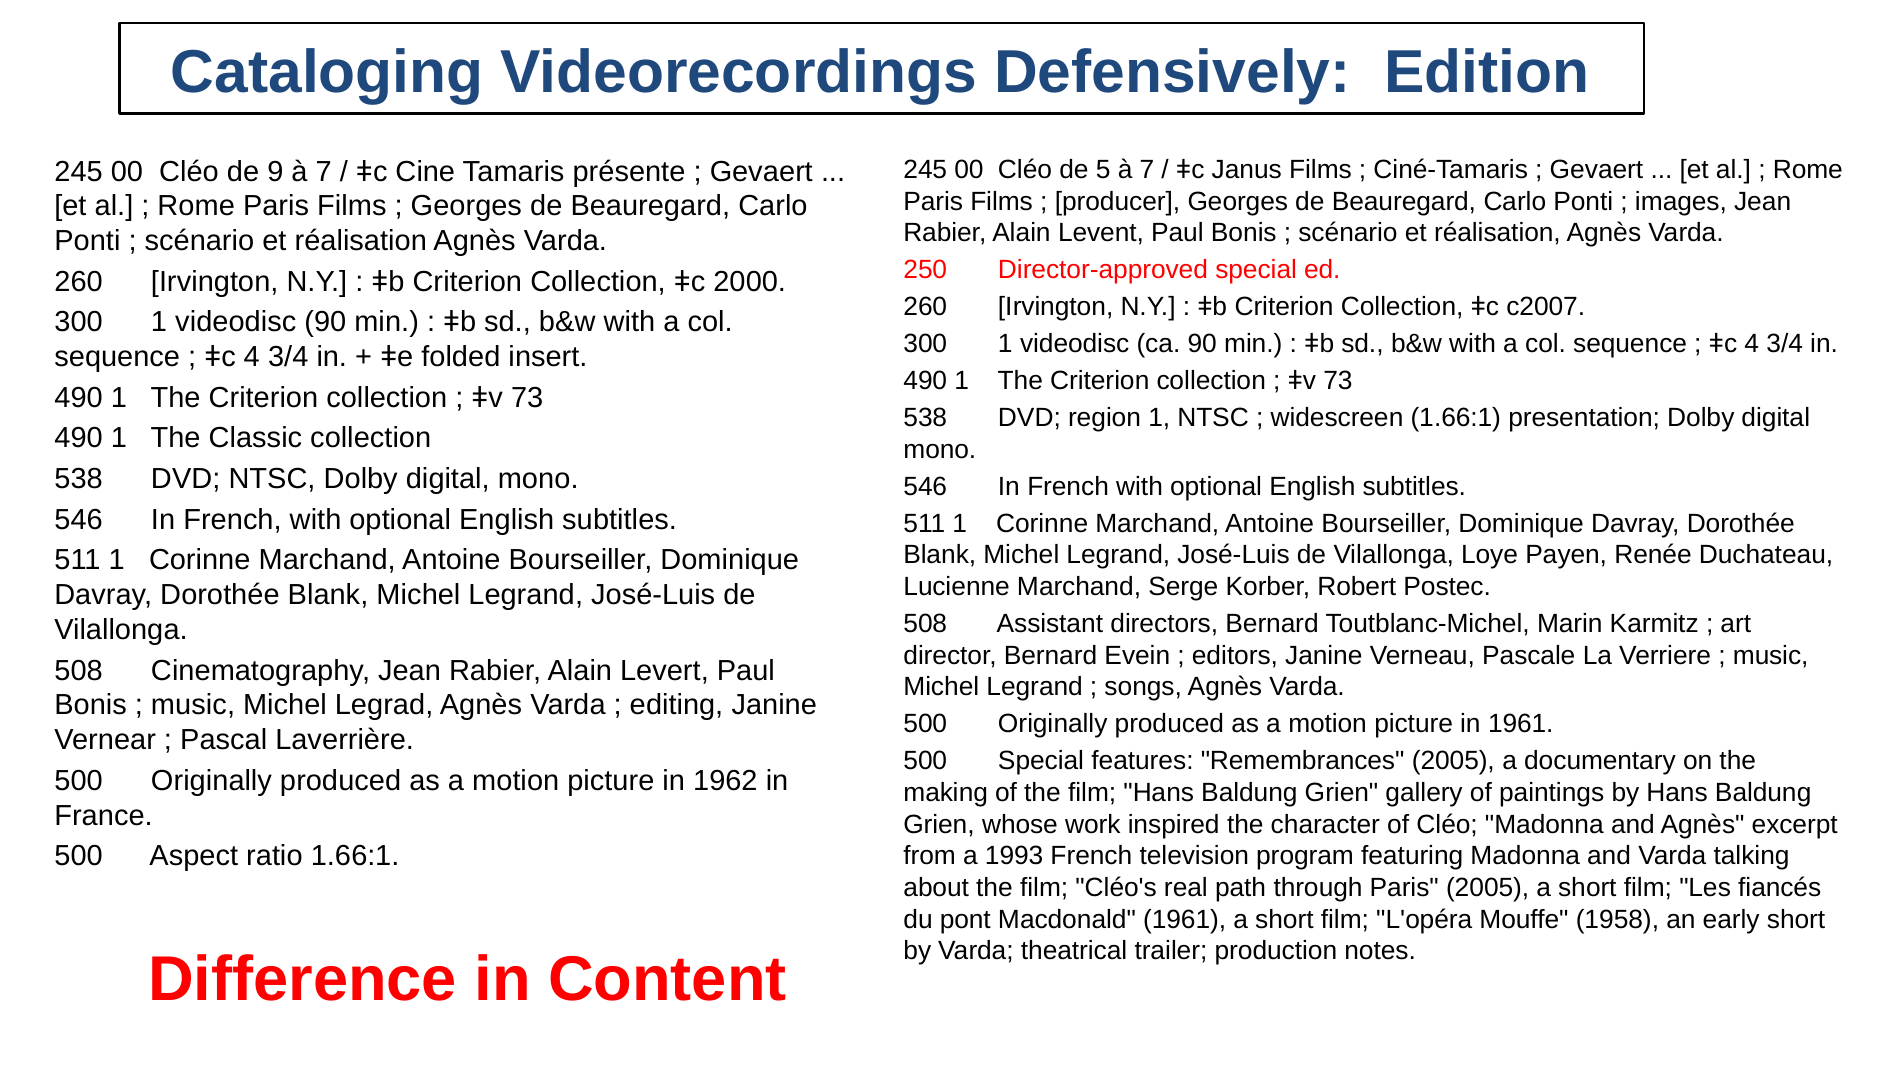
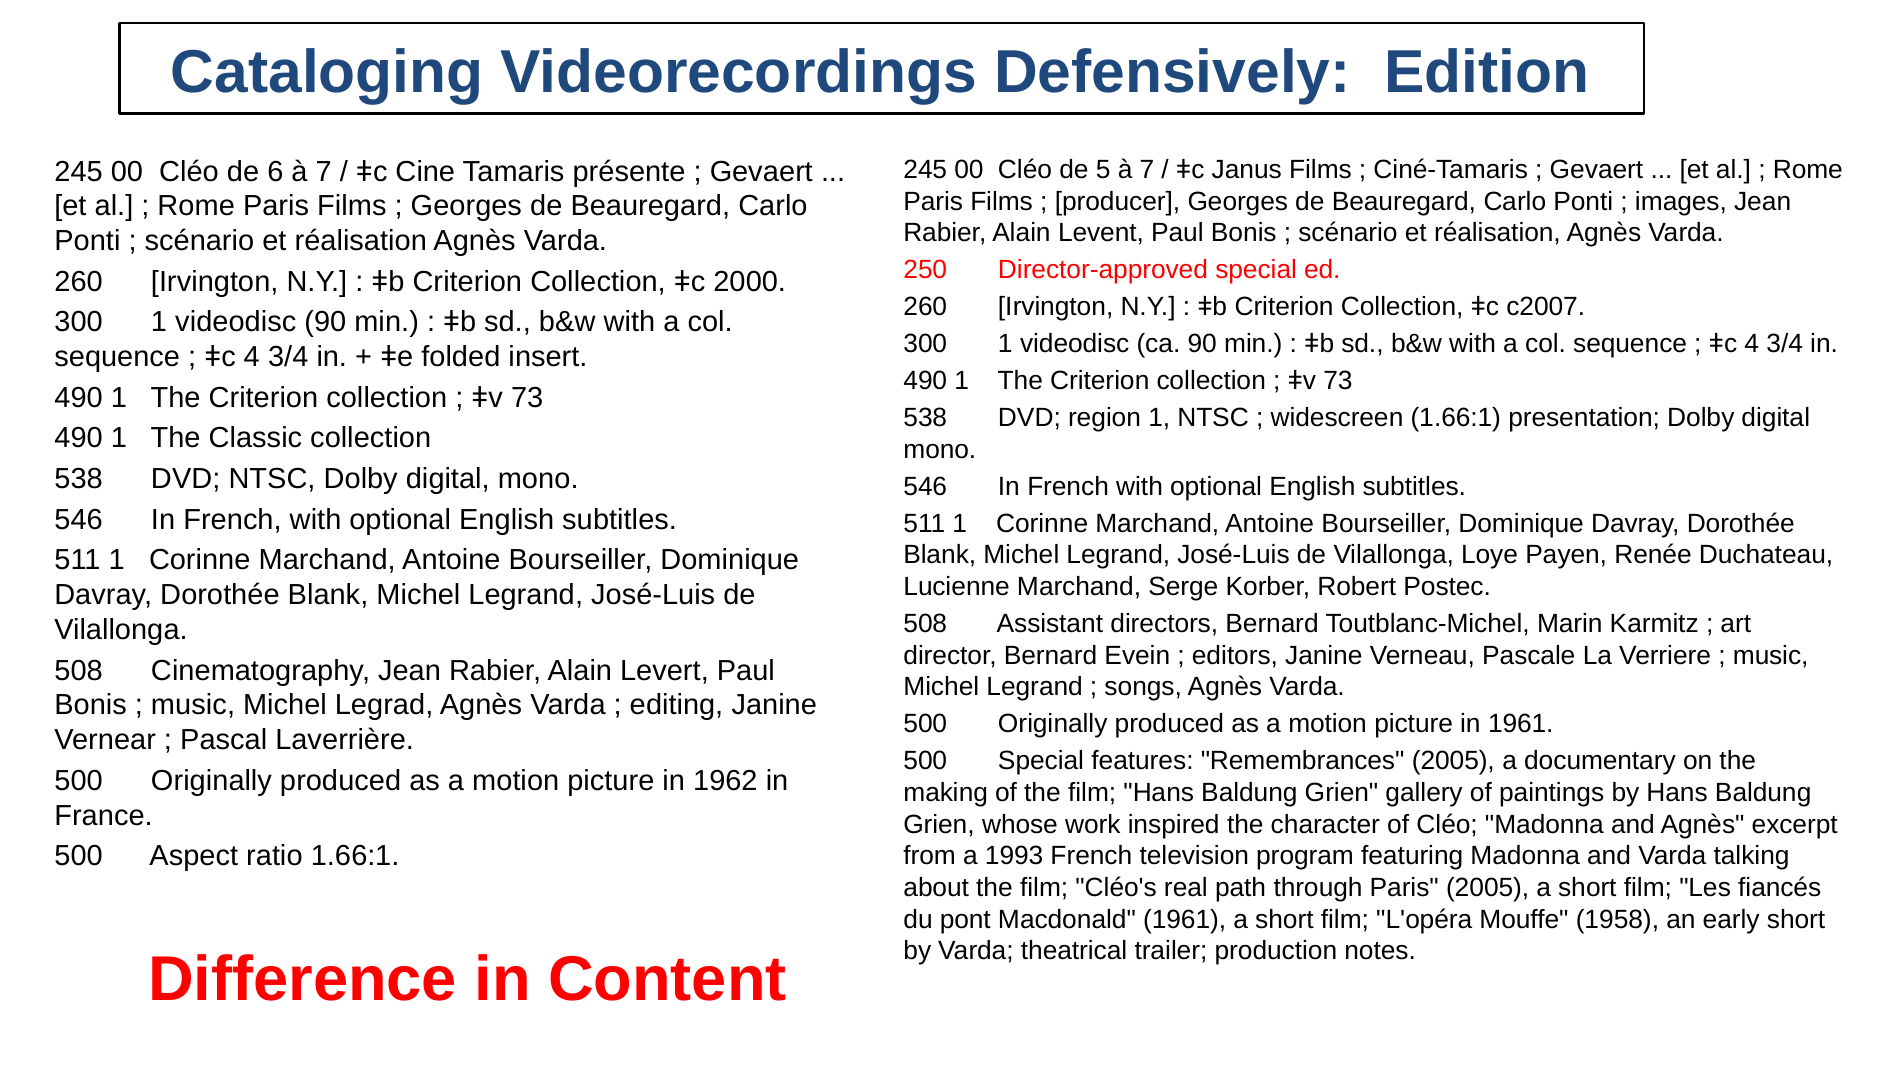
9: 9 -> 6 (275, 171)
